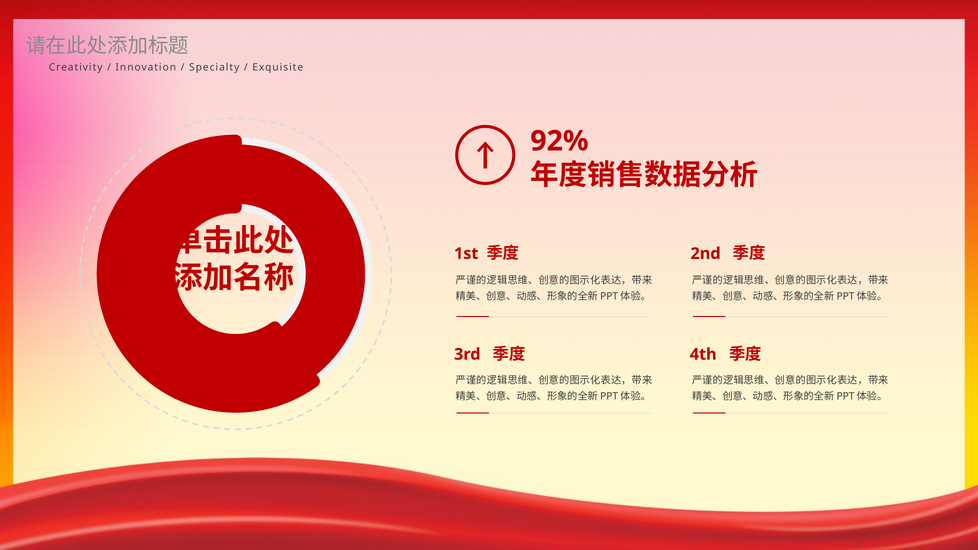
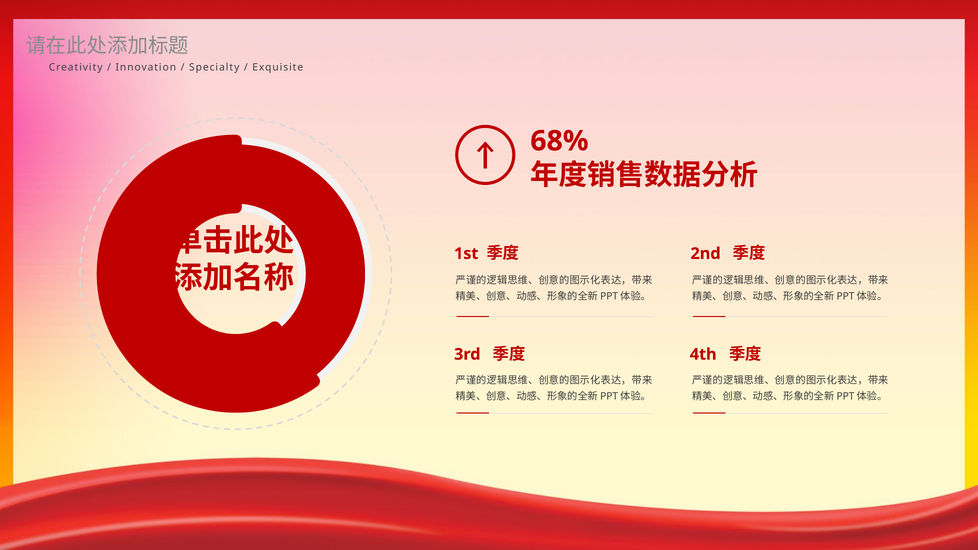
92%: 92% -> 68% (559, 141)
